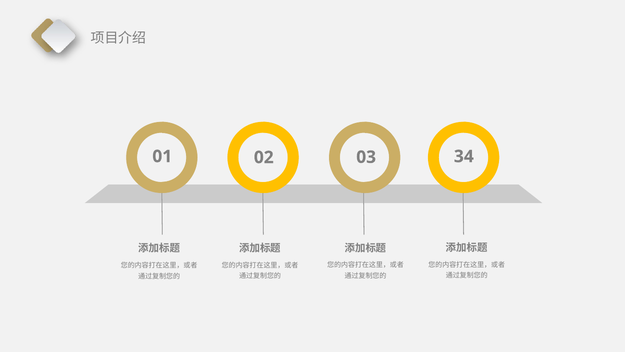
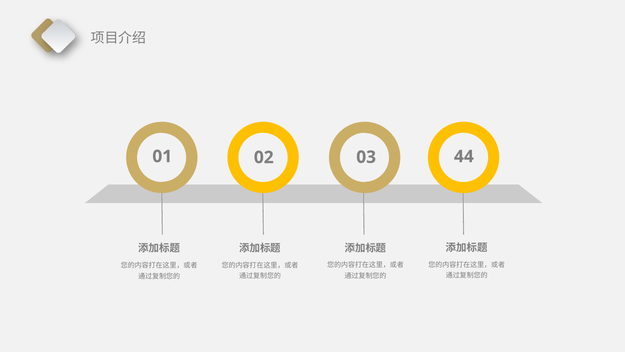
34: 34 -> 44 (464, 156)
